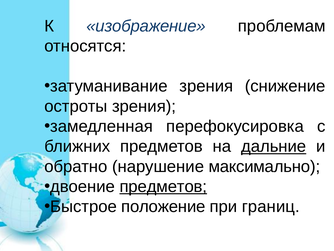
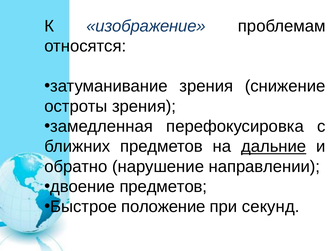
максимально: максимально -> направлении (264, 166)
предметов underline: present -> none (163, 186)
границ: границ -> секунд (271, 206)
